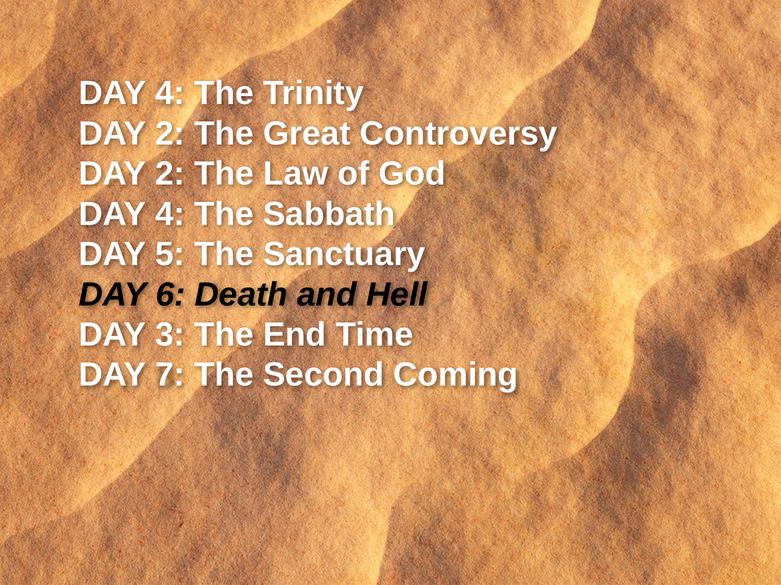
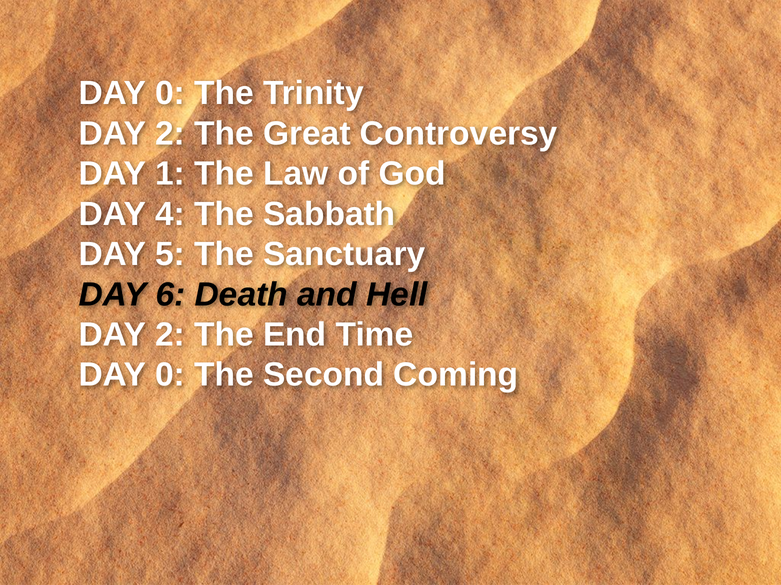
4: 4 -> 0 (170, 94)
2: 2 -> 1 (170, 174)
3: 3 -> 2 (170, 335)
7: 7 -> 0 (170, 375)
